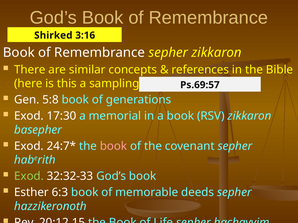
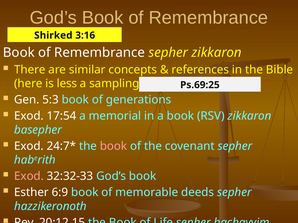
this: this -> less (67, 84)
Ps.69:57: Ps.69:57 -> Ps.69:25 (200, 85)
5:8: 5:8 -> 5:3 (51, 100)
17:30: 17:30 -> 17:54 (61, 116)
Exod colour: light green -> pink (29, 177)
6:3: 6:3 -> 6:9 (60, 193)
